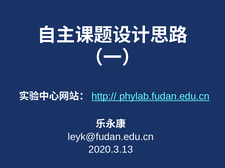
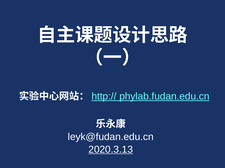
2020.3.13 underline: none -> present (111, 150)
